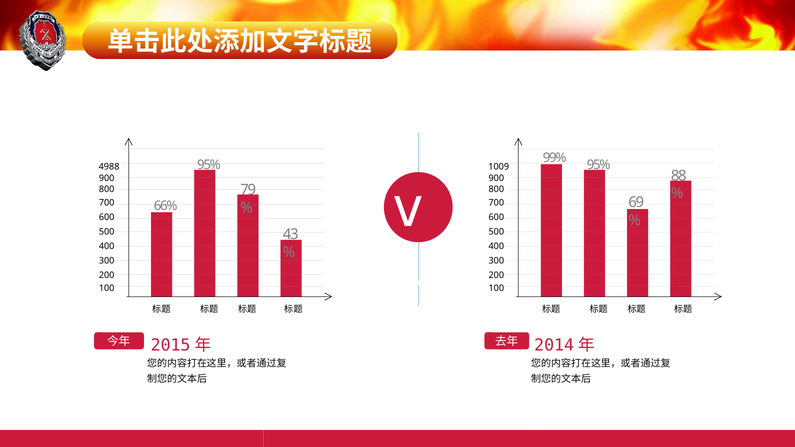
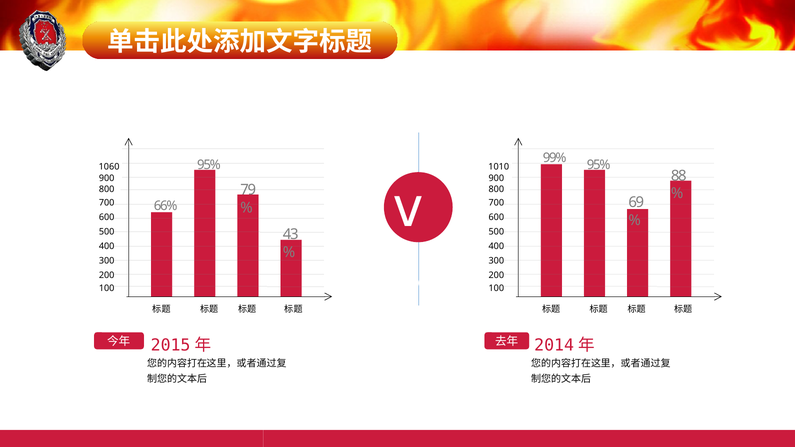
4988: 4988 -> 1060 (109, 167)
1009: 1009 -> 1010 (499, 167)
